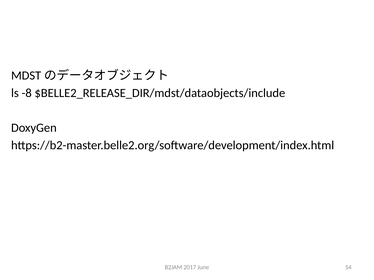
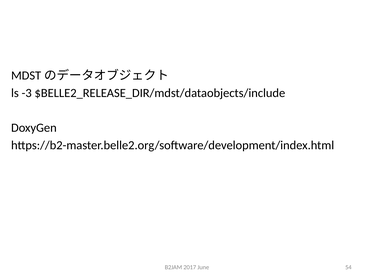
-8: -8 -> -3 (27, 93)
